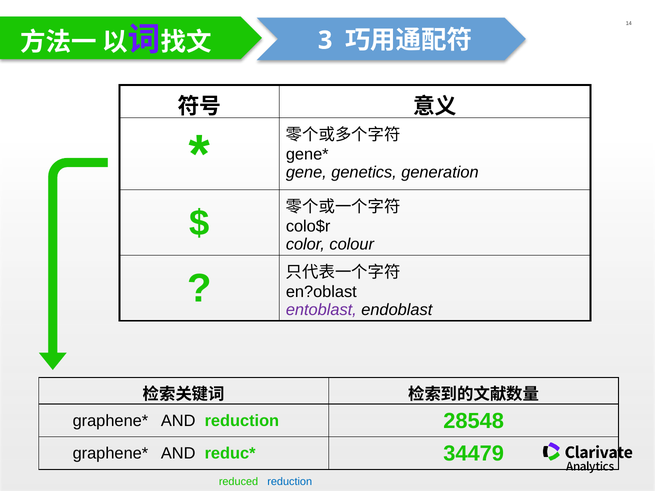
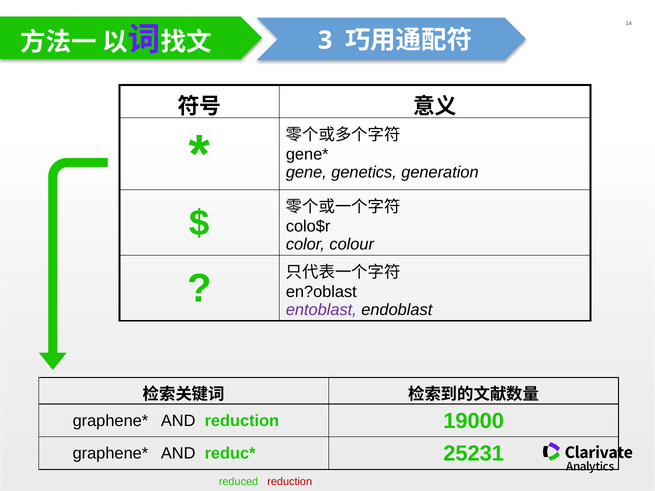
28548: 28548 -> 19000 (474, 421)
34479: 34479 -> 25231 (474, 454)
reduction colour: blue -> red (290, 482)
